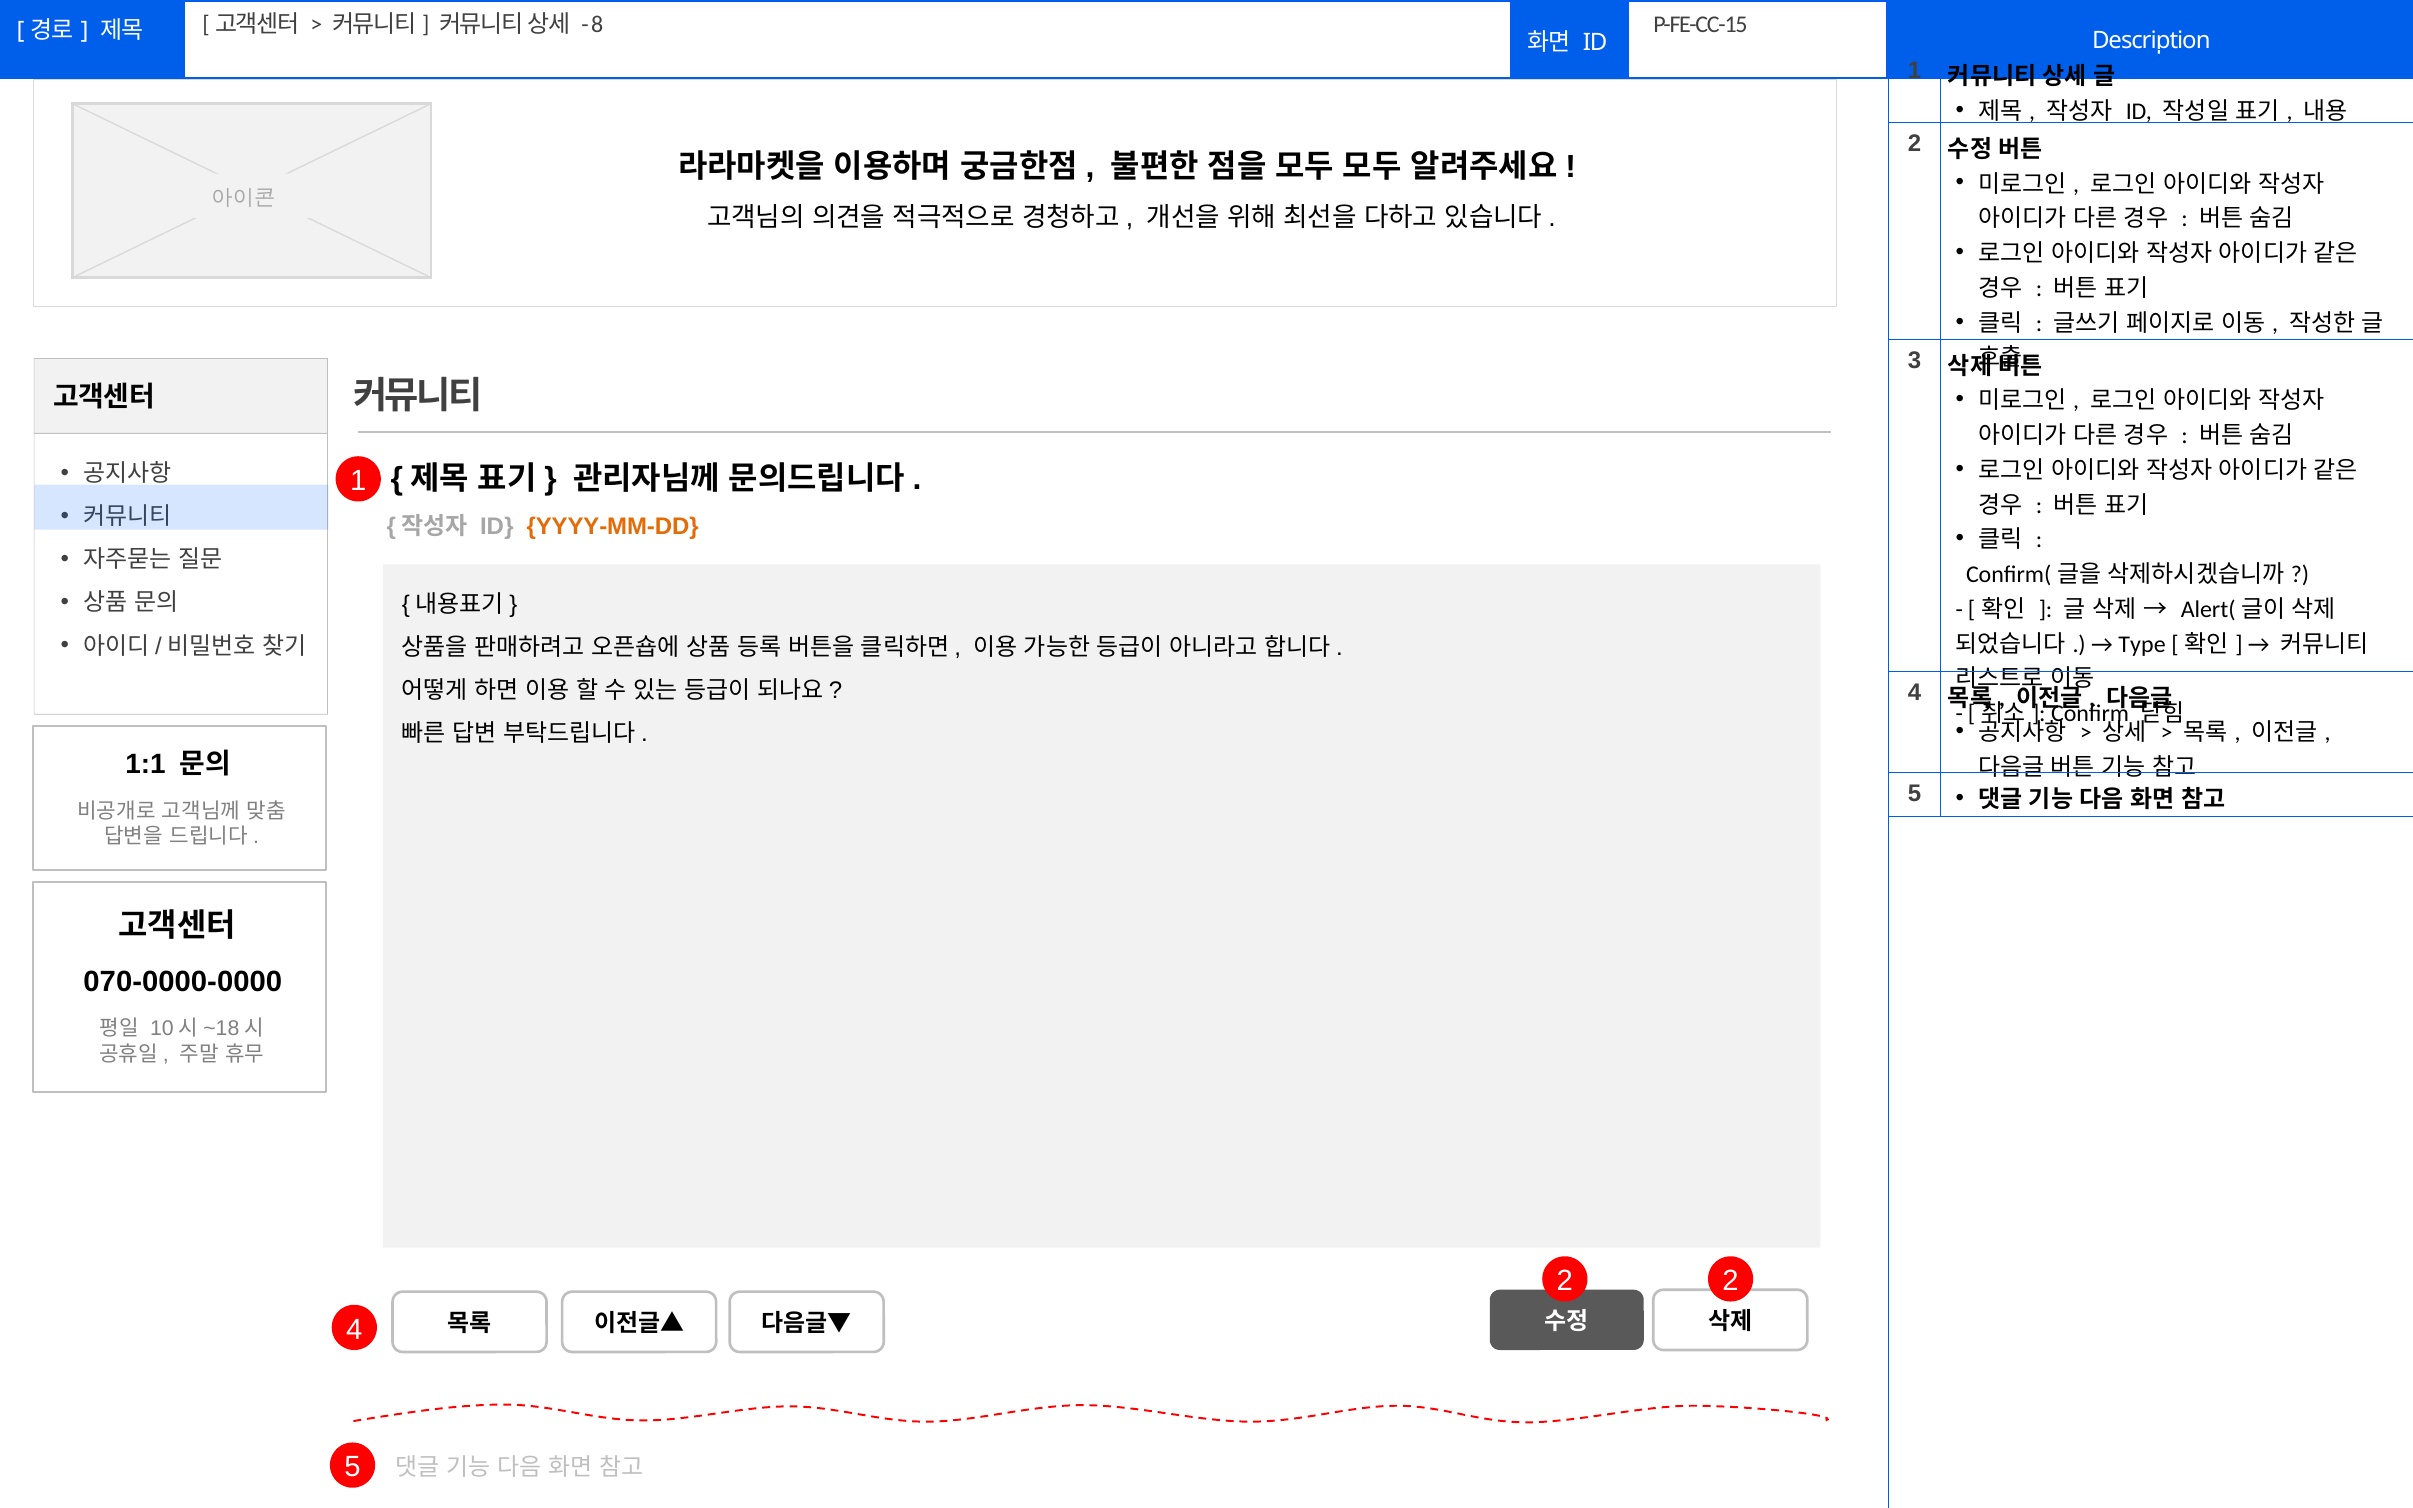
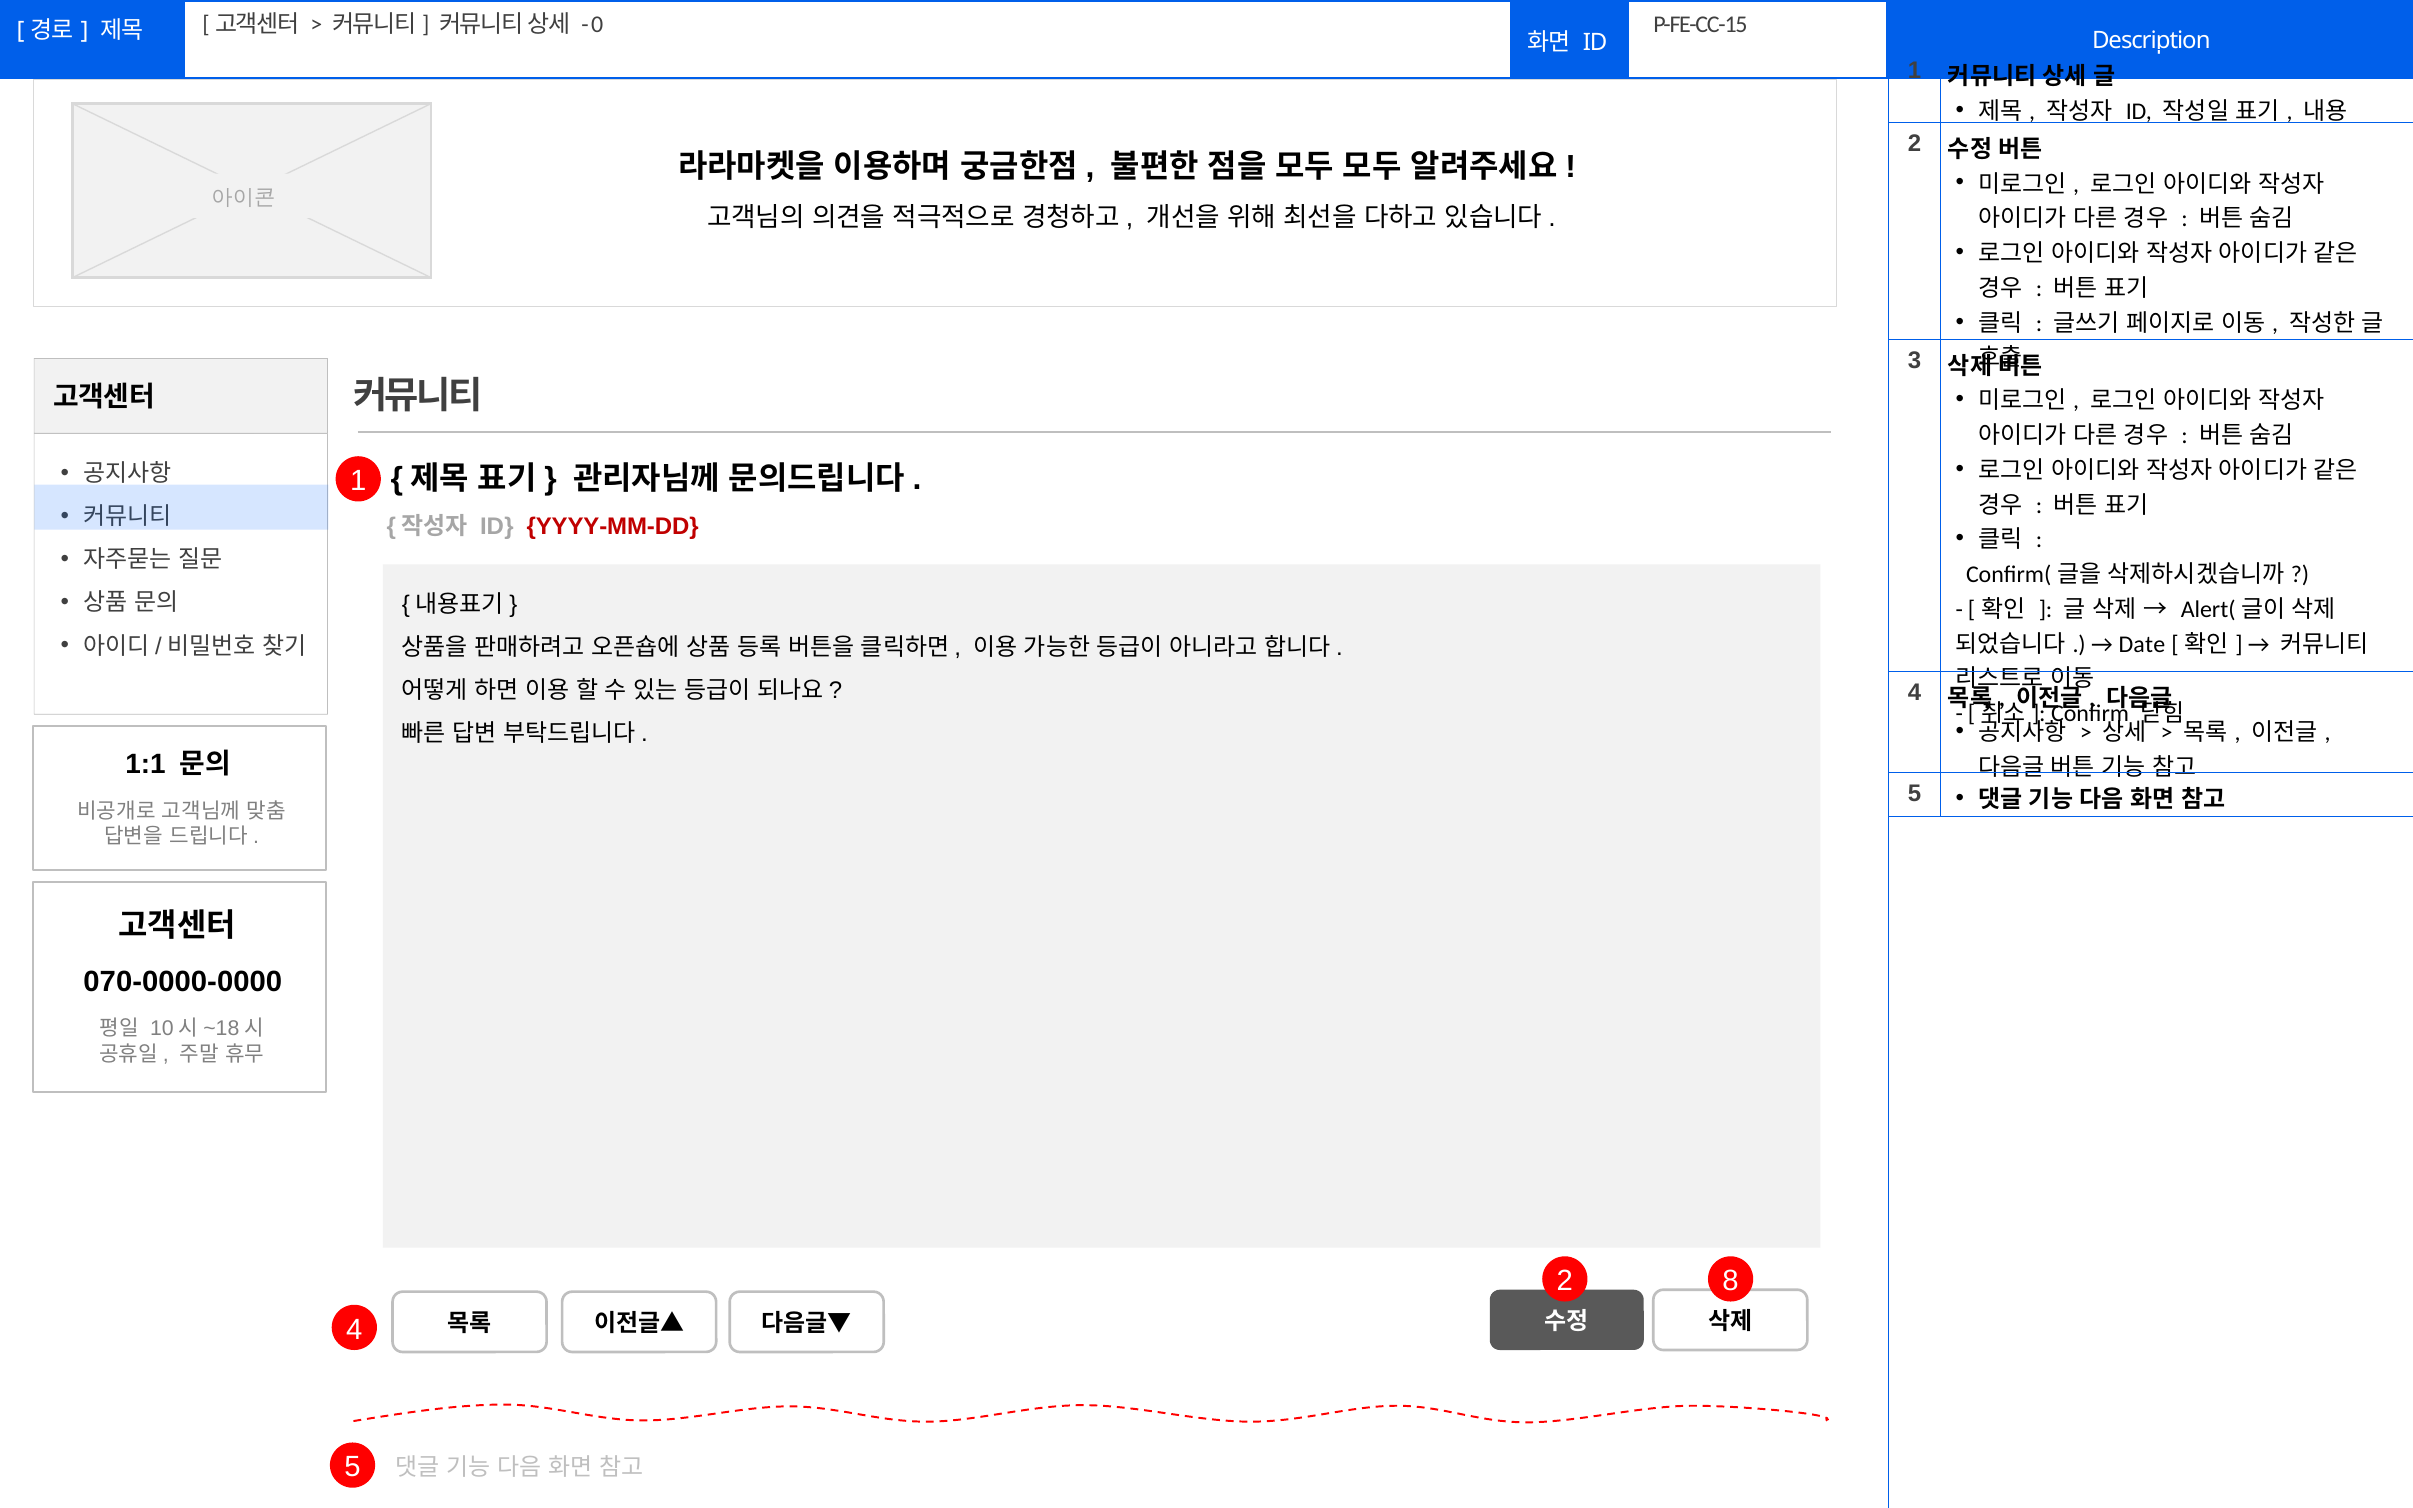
8: 8 -> 0 (597, 25)
YYYY-MM-DD colour: orange -> red (613, 527)
Type: Type -> Date (2142, 644)
2 2: 2 -> 8 (1731, 1281)
